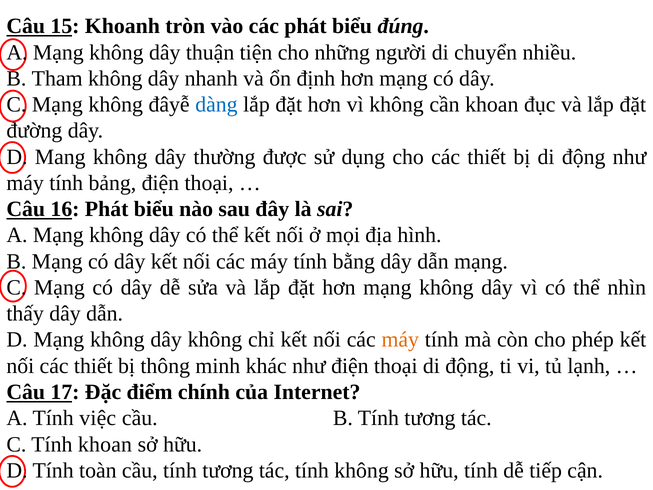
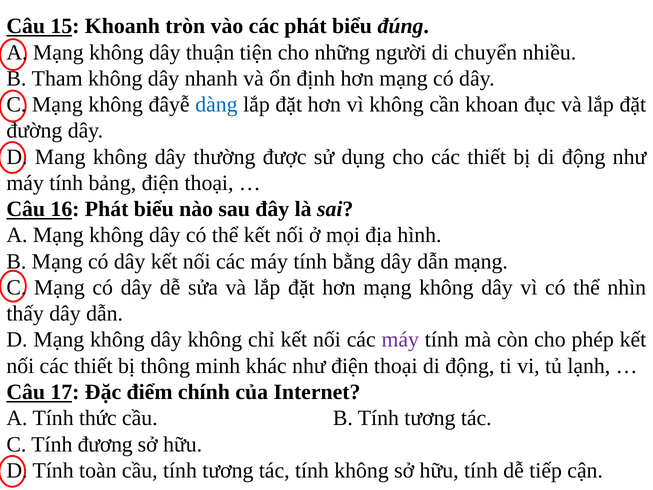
máy colour: orange -> purple (400, 340)
việc: việc -> thức (98, 418)
Tính khoan: khoan -> đương (105, 444)
